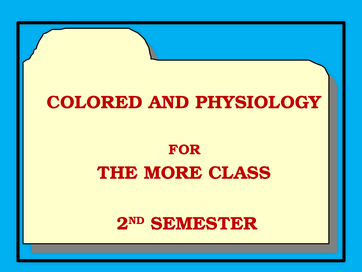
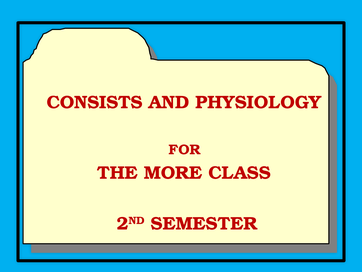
COLORED: COLORED -> CONSISTS (95, 102)
